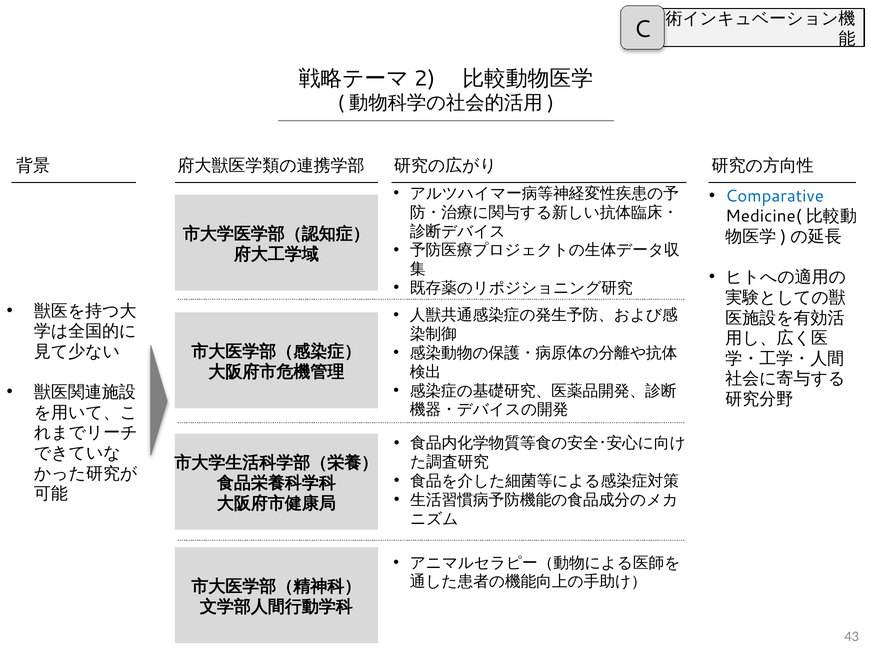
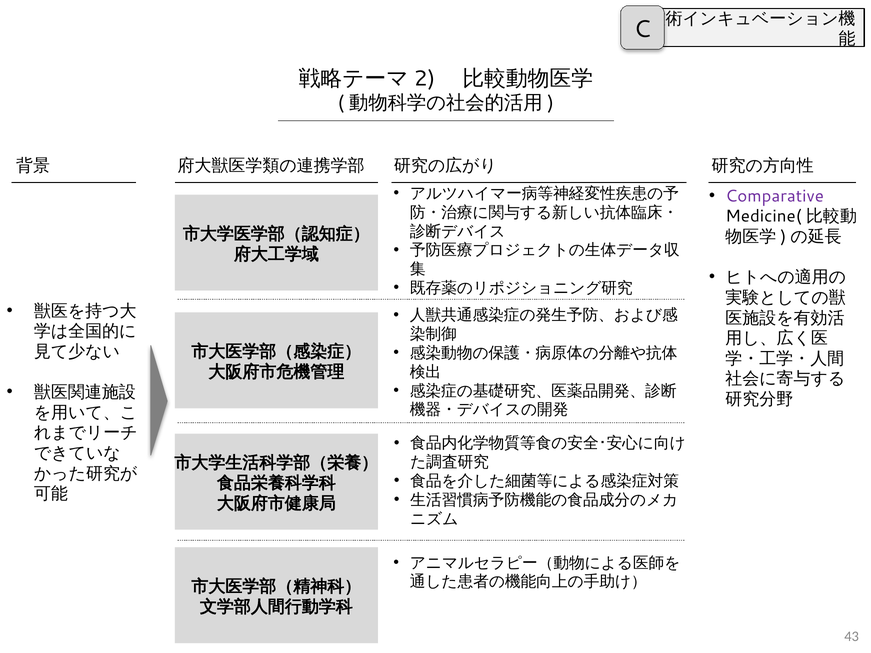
Comparative colour: blue -> purple (775, 196)
